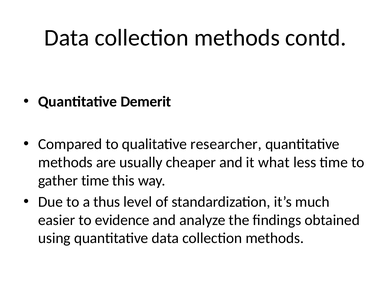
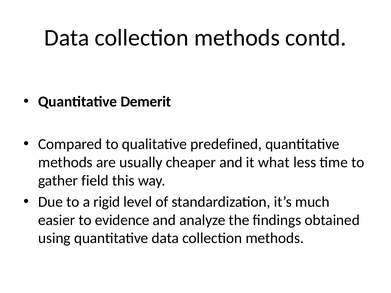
researcher: researcher -> predefined (226, 144)
gather time: time -> field (95, 181)
thus: thus -> rigid (107, 202)
